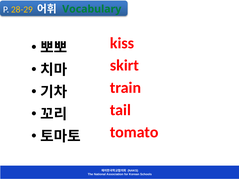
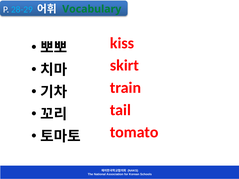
28-29 colour: yellow -> light blue (22, 9)
